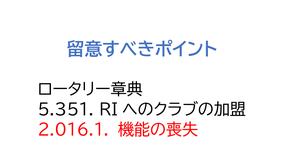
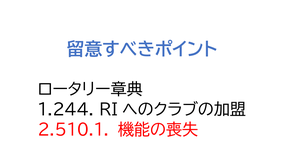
5.351: 5.351 -> 1.244 (66, 110)
2.016.1: 2.016.1 -> 2.510.1 (73, 130)
